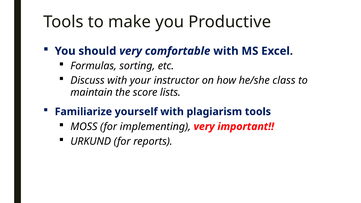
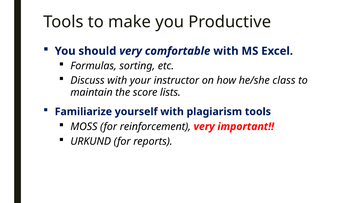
implementing: implementing -> reinforcement (155, 127)
